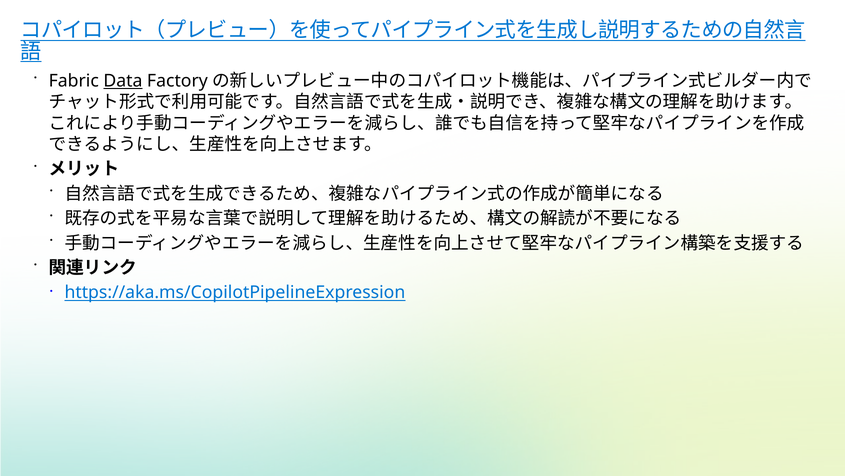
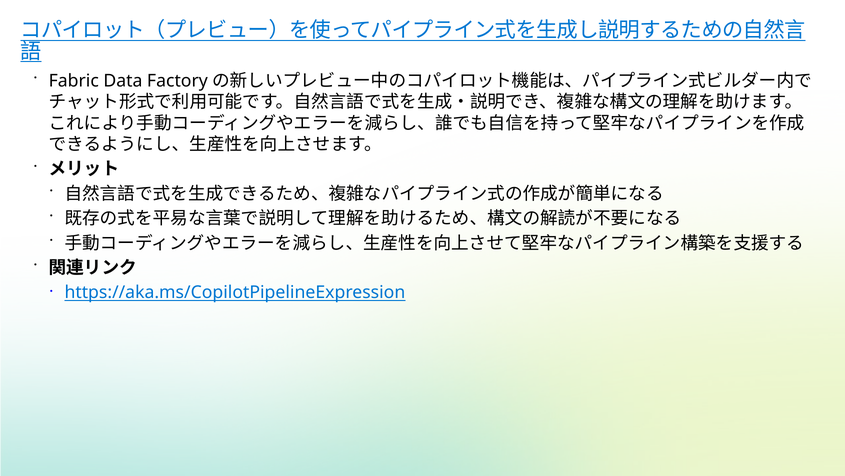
Data underline: present -> none (123, 81)
